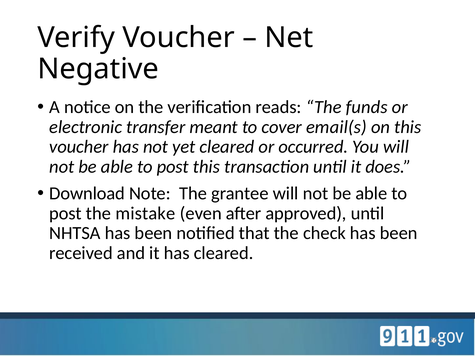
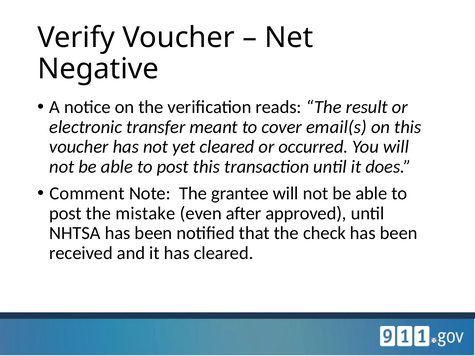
funds: funds -> result (367, 107)
Download: Download -> Comment (87, 193)
